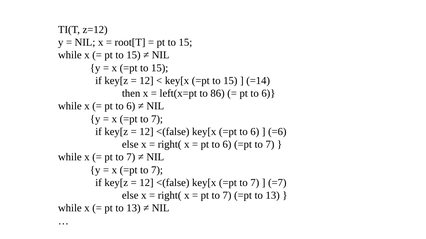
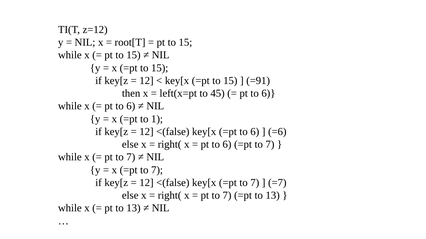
=14: =14 -> =91 (258, 81)
86: 86 -> 45 (218, 94)
7: 7 -> 1 (157, 119)
